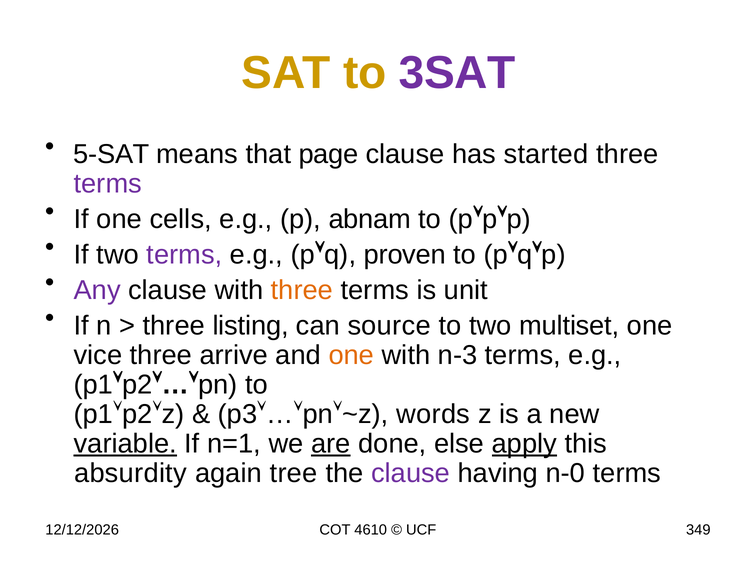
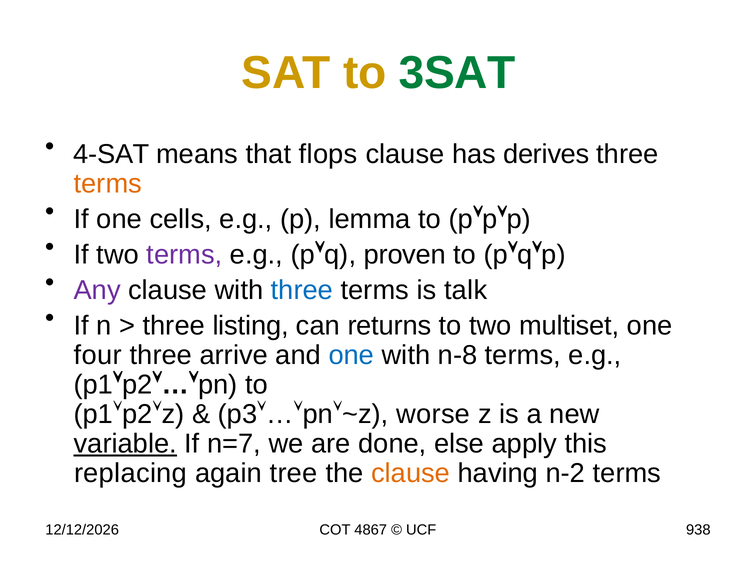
3SAT colour: purple -> green (457, 73)
5-SAT: 5-SAT -> 4-SAT (112, 154)
page: page -> flops (328, 154)
started: started -> derives (546, 154)
terms colour: purple -> orange (108, 184)
abnam: abnam -> lemma (370, 219)
three colour: orange -> blue (302, 290)
unit: unit -> talk (466, 290)
source: source -> returns (389, 326)
vice: vice -> four (98, 355)
one colour: orange -> blue (351, 355)
n-3: n-3 -> n-8 (458, 355)
words: words -> worse (433, 414)
n=1: n=1 -> n=7 (234, 444)
are underline: present -> none (331, 444)
apply underline: present -> none (524, 444)
absurdity: absurdity -> replacing (131, 473)
clause colour: purple -> orange (411, 473)
n-0: n-0 -> n-2 (565, 473)
4610: 4610 -> 4867 (371, 530)
349: 349 -> 938 (698, 530)
